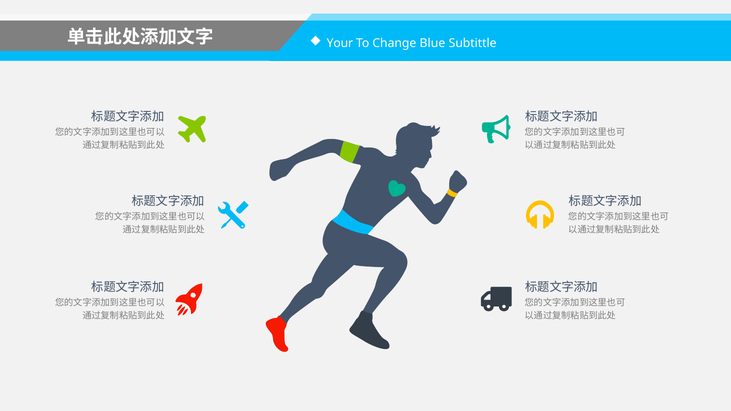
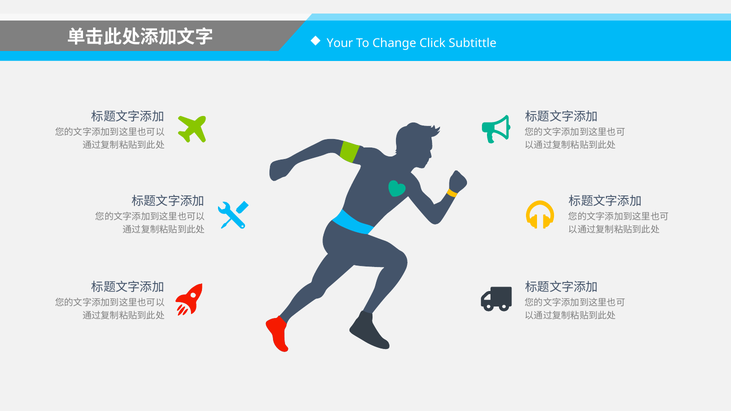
Blue: Blue -> Click (433, 43)
